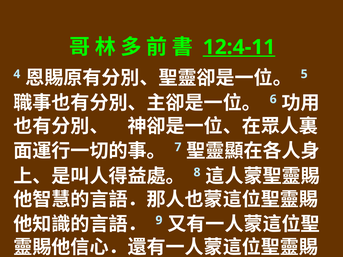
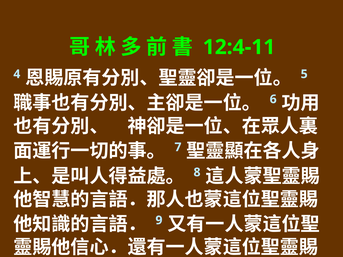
12:4-11 underline: present -> none (239, 47)
